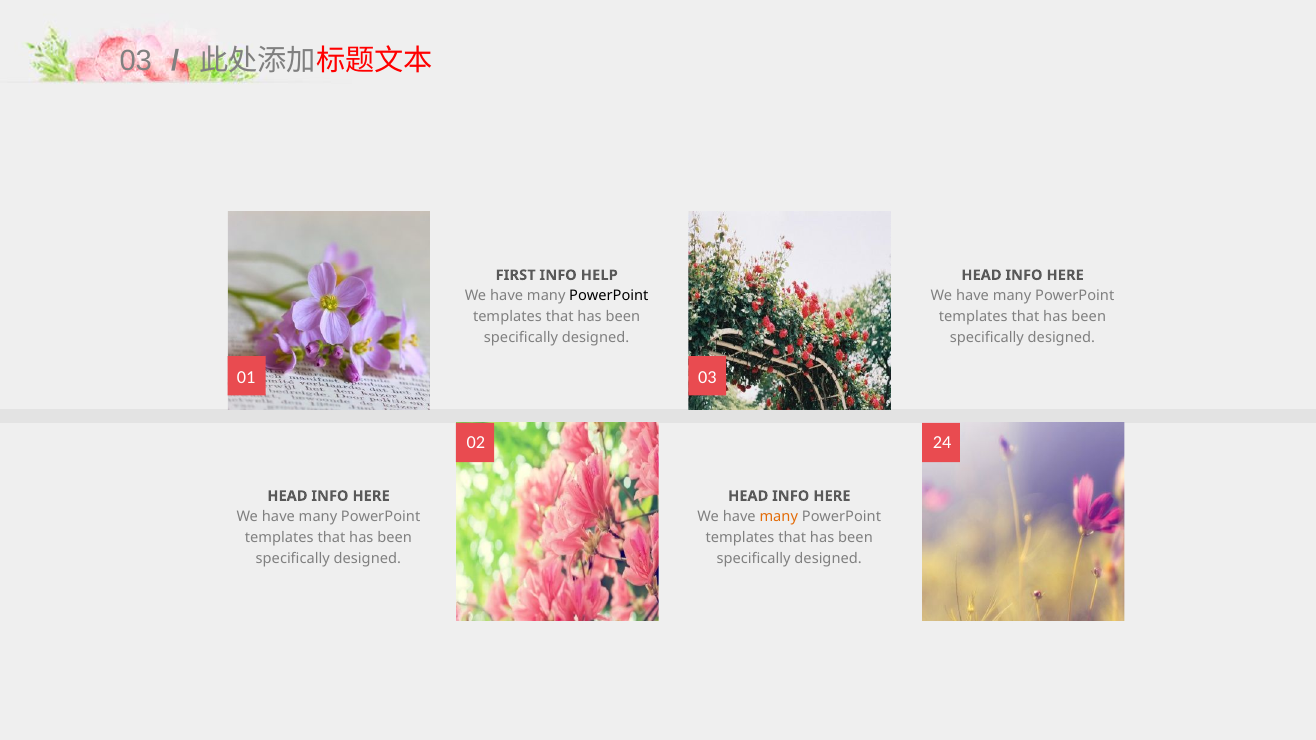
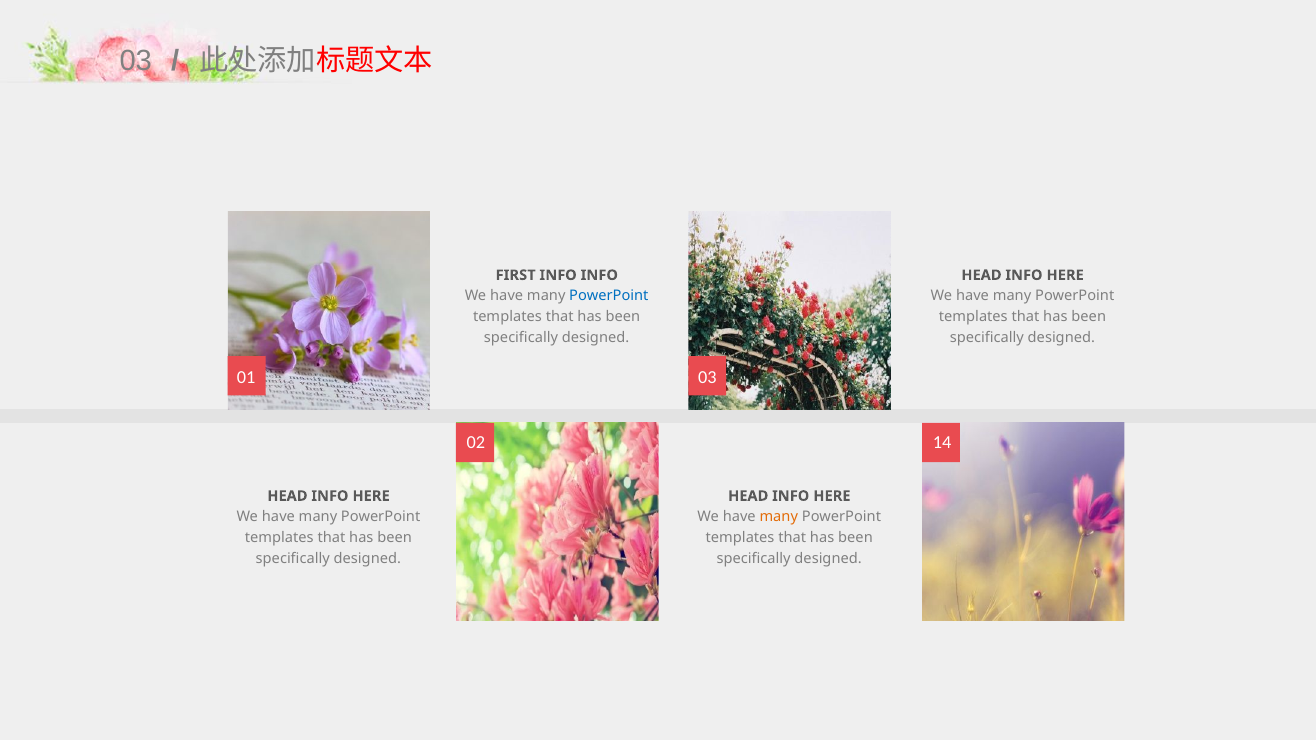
INFO HELP: HELP -> INFO (599, 275)
PowerPoint colour: black -> blue (609, 296)
24: 24 -> 14 (942, 442)
